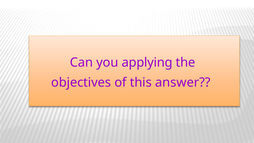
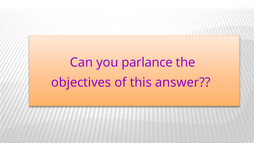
applying: applying -> parlance (147, 62)
